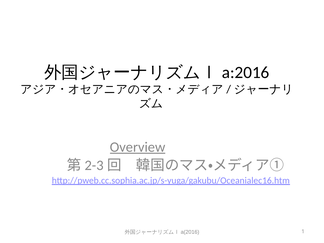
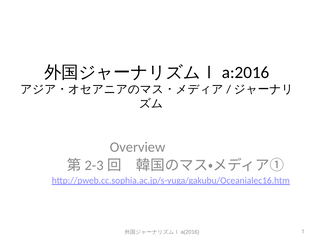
Overview underline: present -> none (138, 147)
